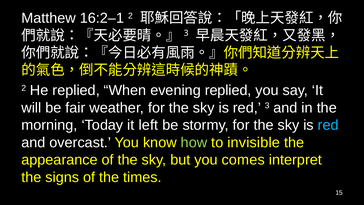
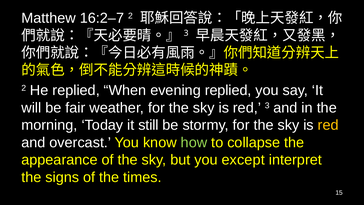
16:2–1: 16:2–1 -> 16:2–7 (102, 18)
left: left -> still (149, 125)
red colour: light blue -> yellow (328, 125)
invisible: invisible -> collapse (254, 142)
comes: comes -> except (243, 160)
